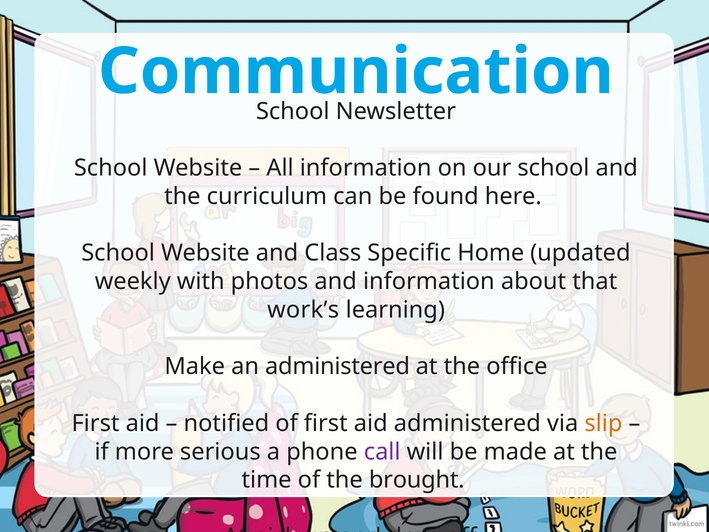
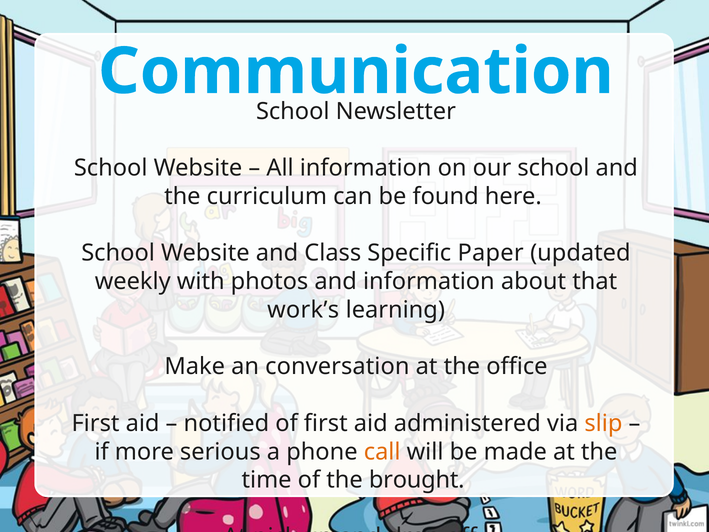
Home: Home -> Paper (491, 253)
an administered: administered -> conversation (337, 366)
call colour: purple -> orange (382, 452)
